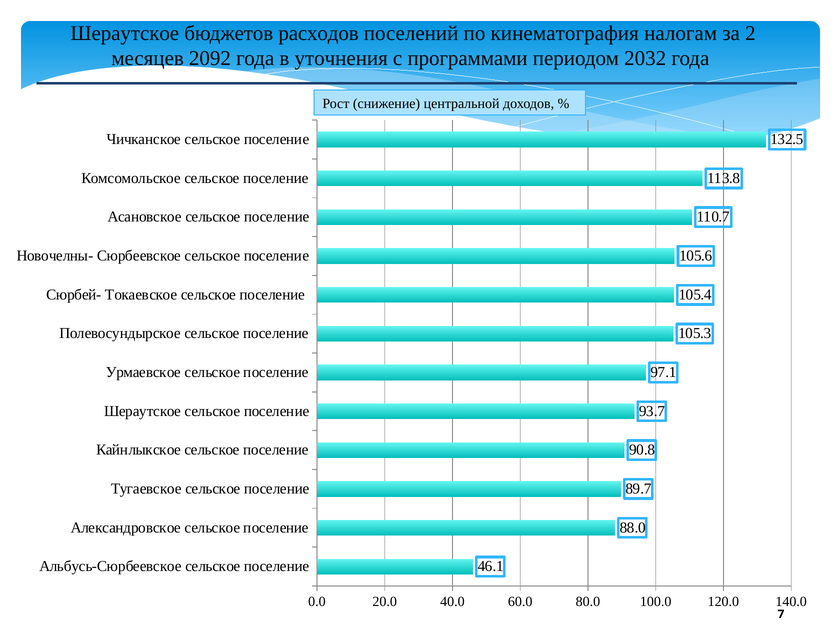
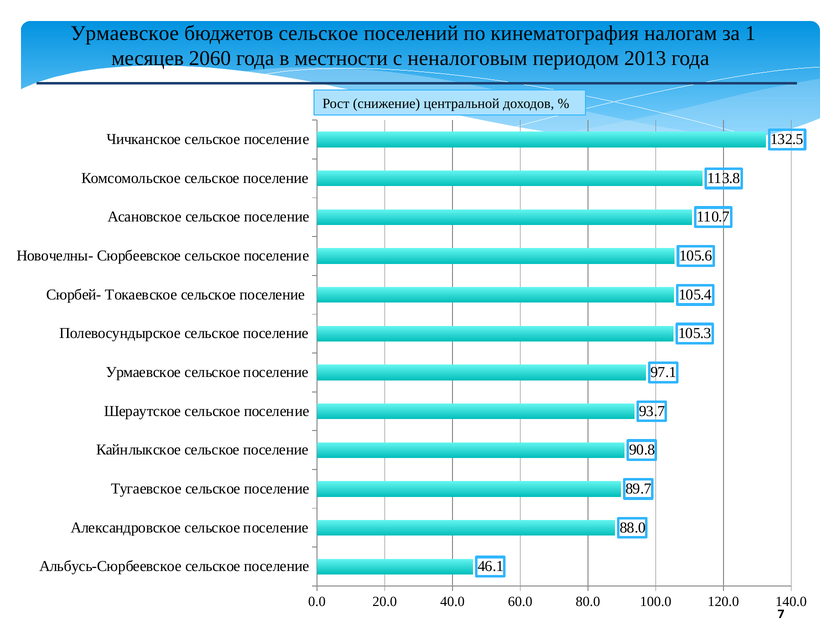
Шераутское: Шераутское -> Урмаевское (125, 33)
бюджетов расходов: расходов -> сельское (318, 33)
2: 2 -> 1 (750, 33)
2092: 2092 -> 2060 (210, 58)
уточнения: уточнения -> местности (341, 58)
программами: программами -> неналоговым (467, 58)
2032: 2032 -> 2013 (645, 58)
